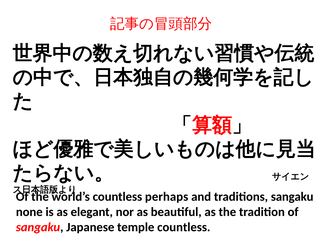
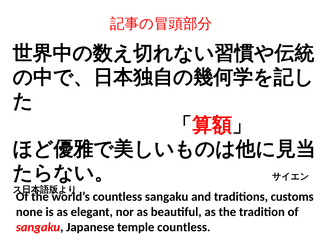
countless perhaps: perhaps -> sangaku (167, 196)
traditions sangaku: sangaku -> customs (292, 196)
